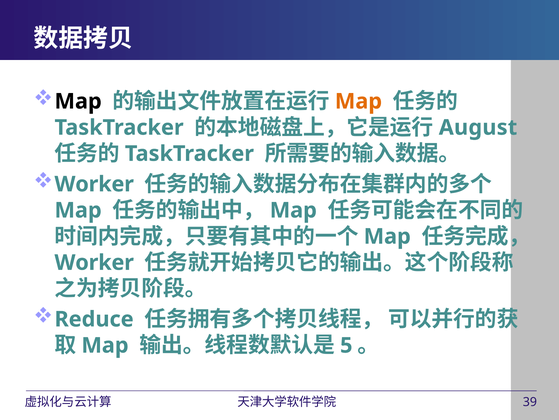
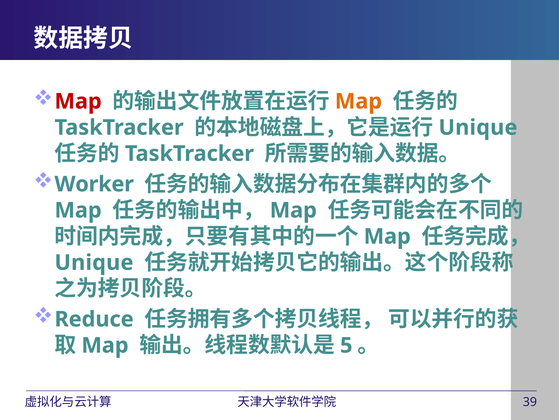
Map colour: black -> red (78, 101)
August: August -> Unique (478, 127)
Worker: Worker -> Unique (94, 262)
